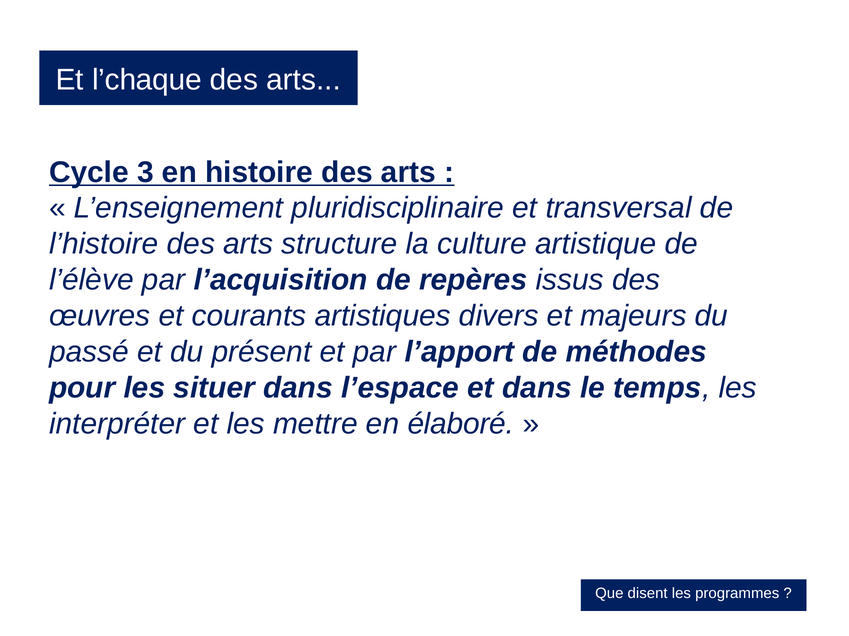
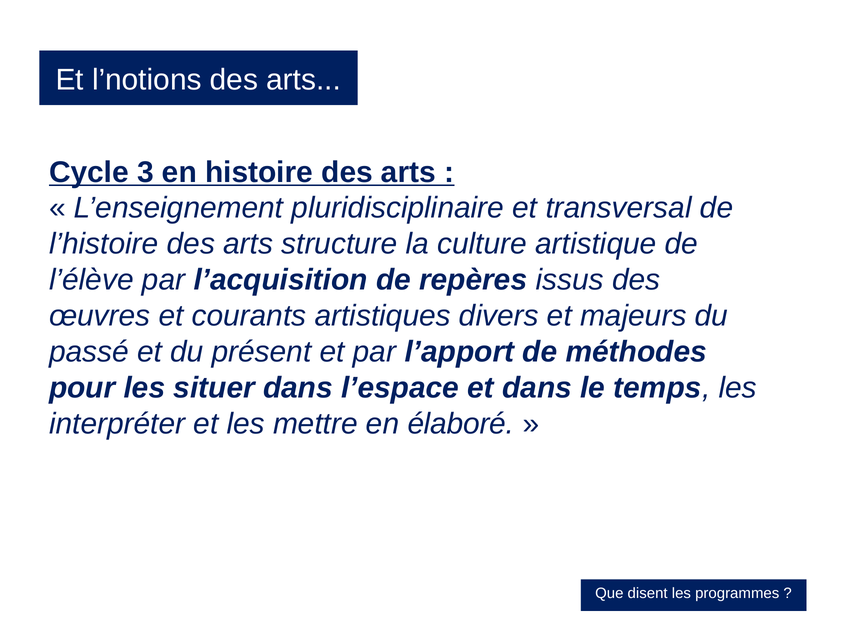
l’chaque: l’chaque -> l’notions (147, 80)
